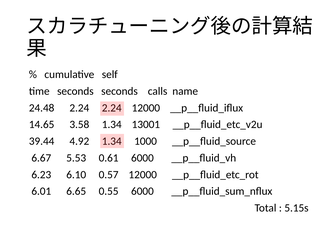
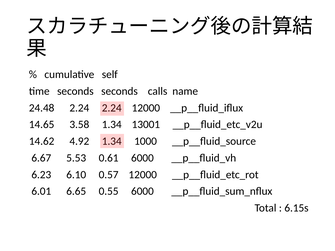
39.44: 39.44 -> 14.62 (42, 141)
5.15s: 5.15s -> 6.15s (296, 208)
